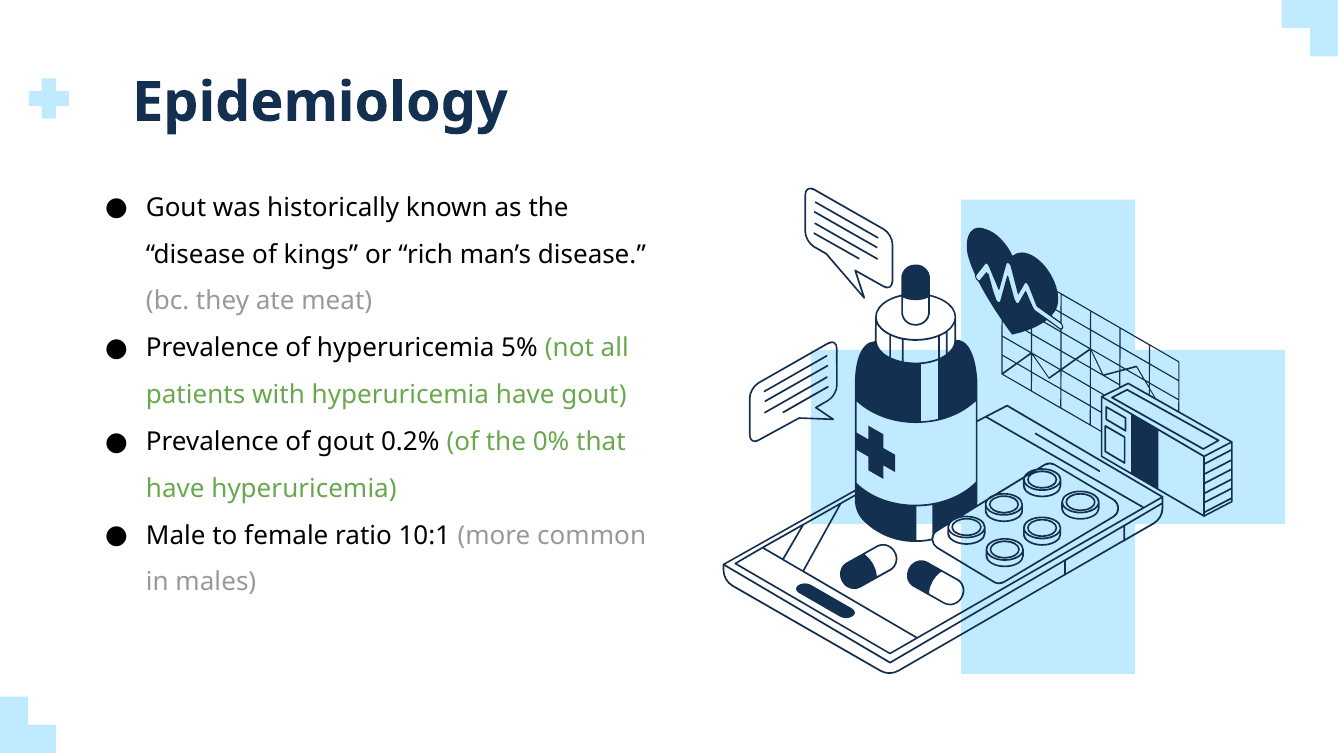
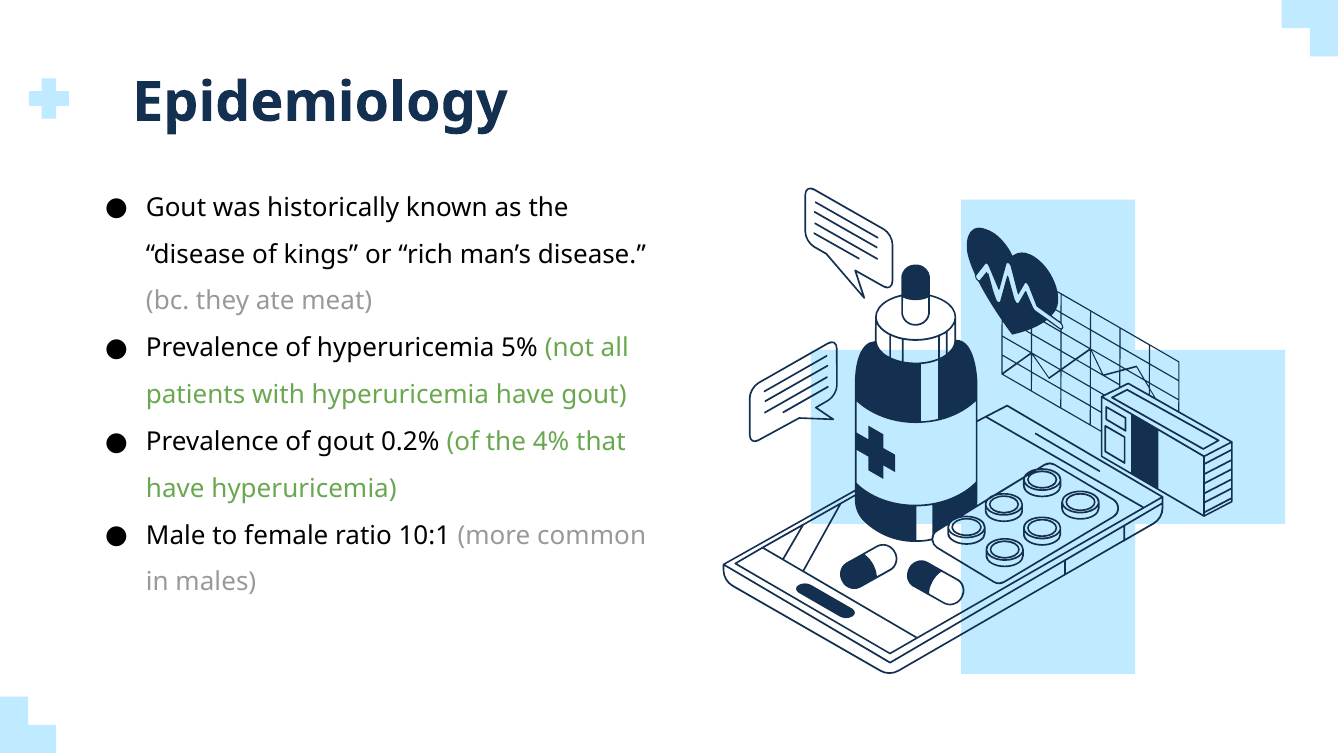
0%: 0% -> 4% (551, 442)
